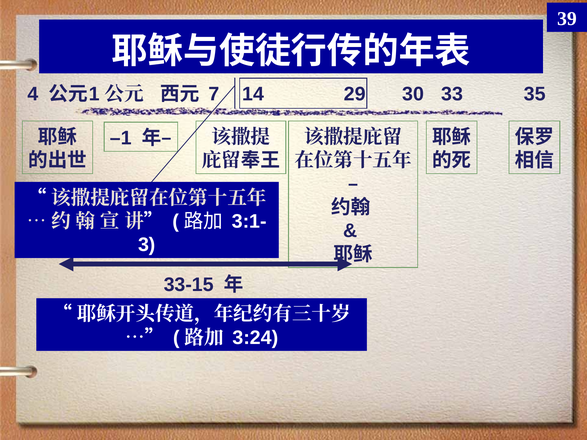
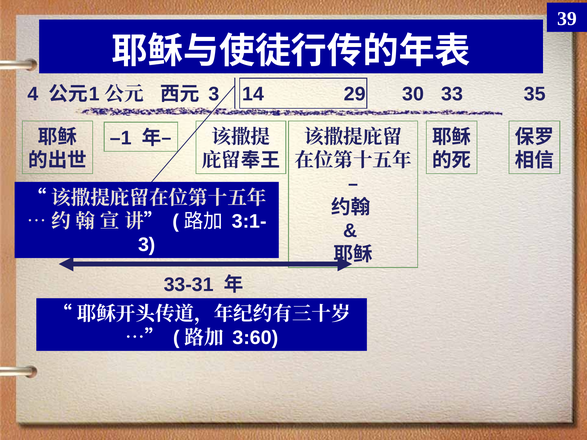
7: 7 -> 3 (214, 94)
33-15: 33-15 -> 33-31 (189, 285)
3:24: 3:24 -> 3:60 (255, 338)
